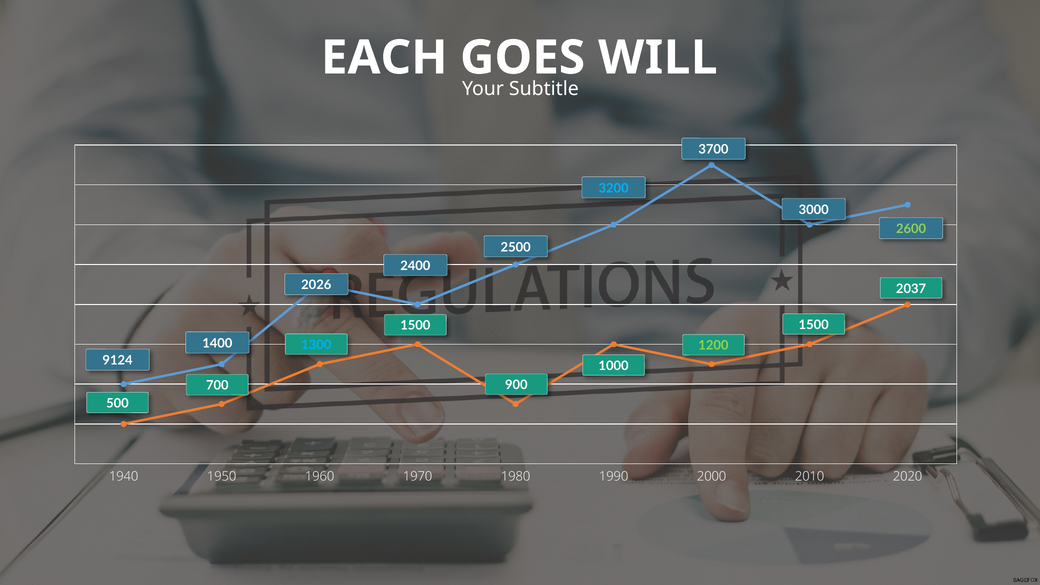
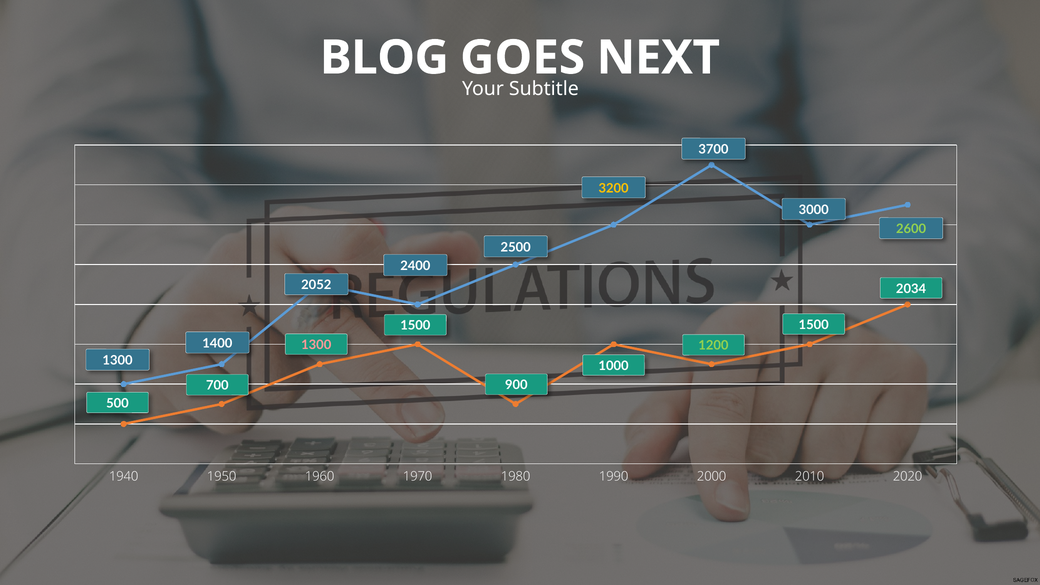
EACH: EACH -> BLOG (384, 58)
WILL: WILL -> NEXT (658, 58)
3200 colour: light blue -> yellow (614, 188)
2026: 2026 -> 2052 (316, 285)
2037: 2037 -> 2034 (911, 289)
1300 colour: light blue -> pink (316, 345)
9124: 9124 -> 1300 (118, 360)
